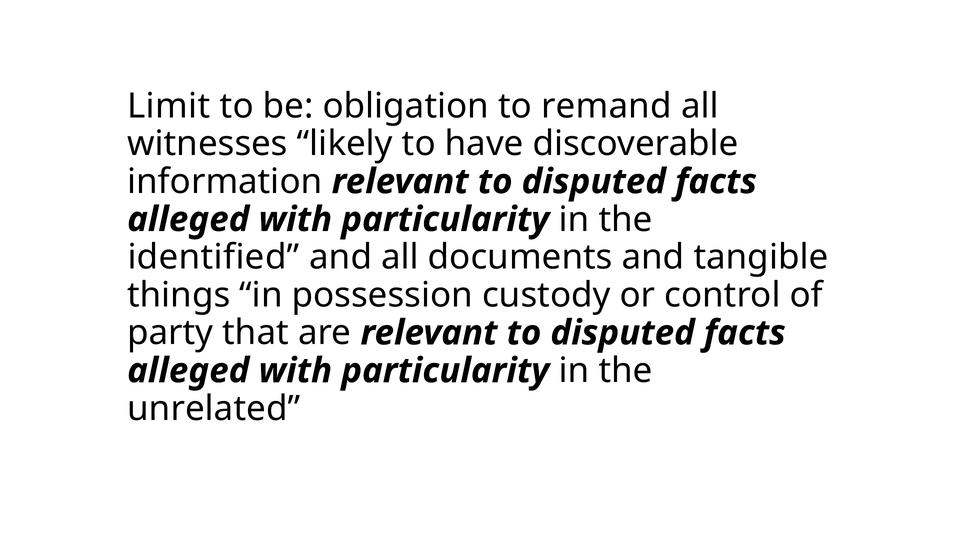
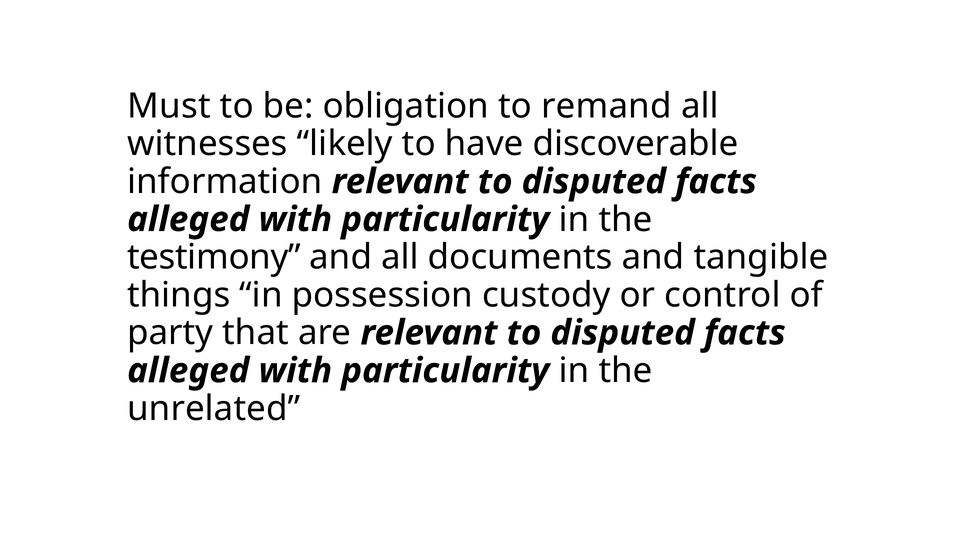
Limit: Limit -> Must (169, 106)
identified: identified -> testimony (214, 257)
